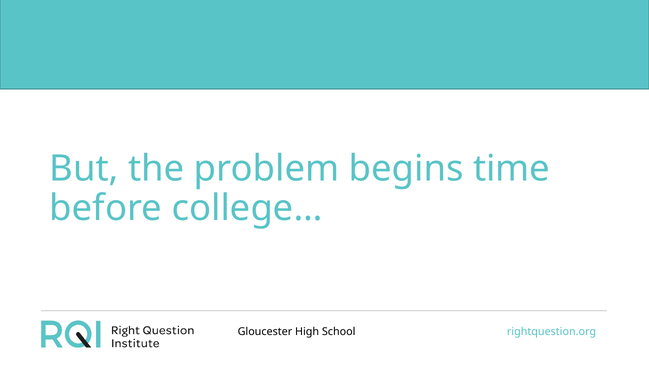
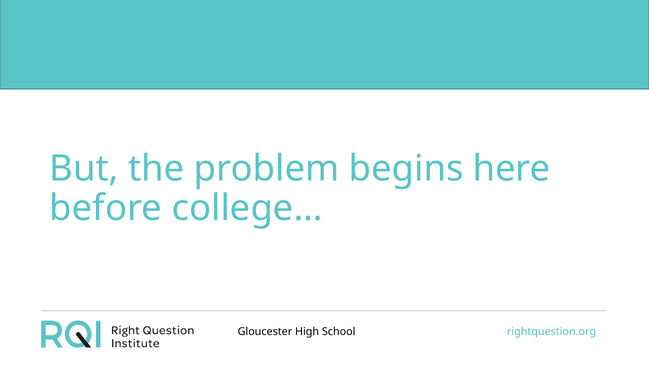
time: time -> here (512, 169)
